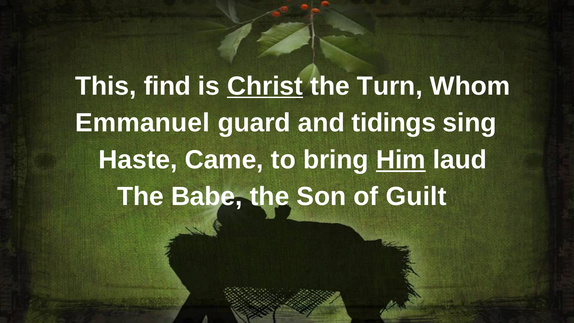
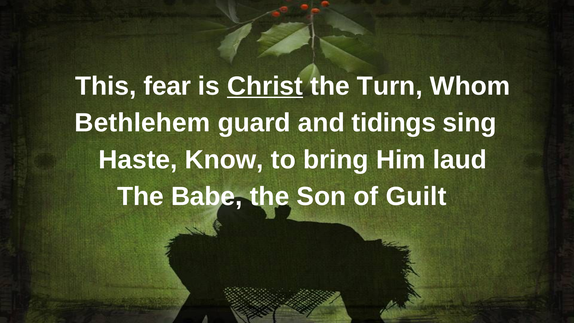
find: find -> fear (167, 86)
Emmanuel: Emmanuel -> Bethlehem (142, 123)
Came: Came -> Know (224, 160)
Him underline: present -> none (401, 160)
